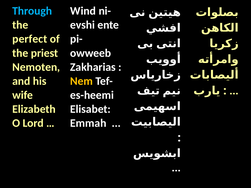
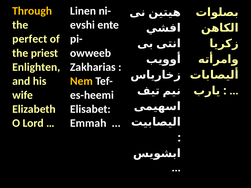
Through colour: light blue -> yellow (32, 11)
Wind: Wind -> Linen (83, 11)
Nemoten: Nemoten -> Enlighten (36, 67)
